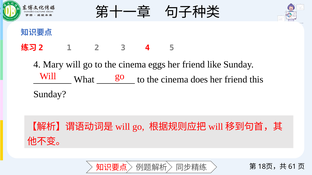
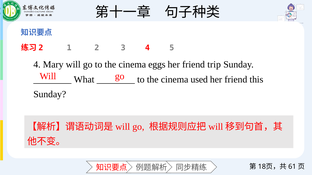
like: like -> trip (214, 65)
does: does -> used (199, 80)
